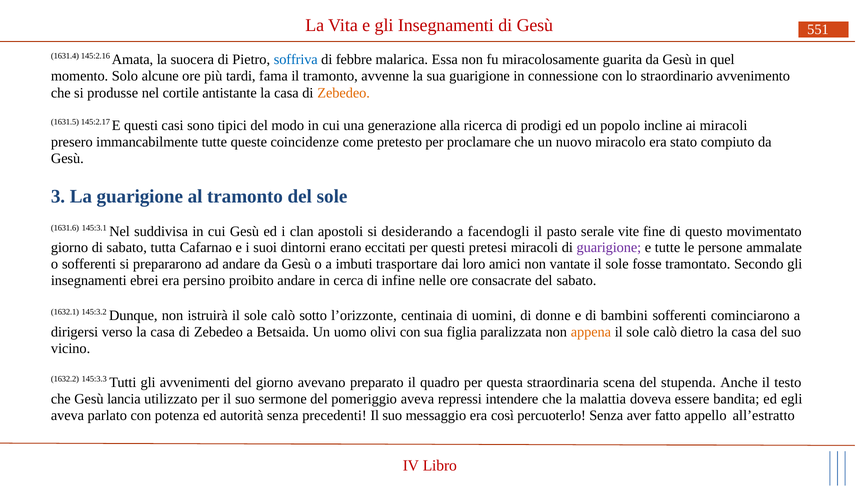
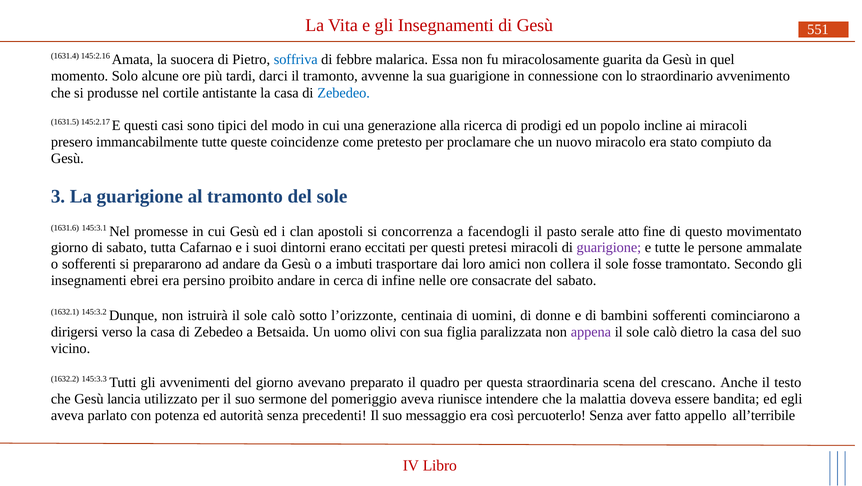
fama: fama -> darci (273, 76)
Zebedeo colour: orange -> blue (344, 93)
suddivisa: suddivisa -> promesse (161, 231)
desiderando: desiderando -> concorrenza (417, 231)
vite: vite -> atto (629, 231)
vantate: vantate -> collera (570, 264)
appena colour: orange -> purple (591, 331)
stupenda: stupenda -> crescano (688, 382)
repressi: repressi -> riunisce (460, 399)
all’estratto: all’estratto -> all’terribile (764, 415)
